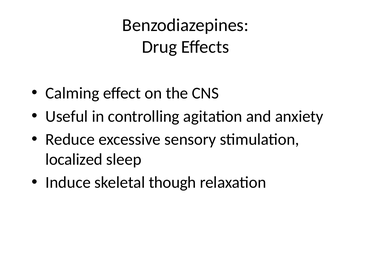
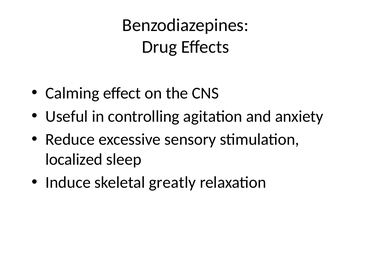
though: though -> greatly (172, 182)
